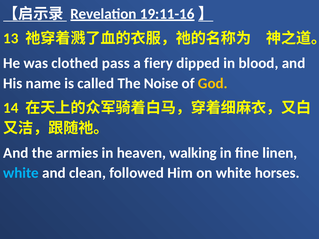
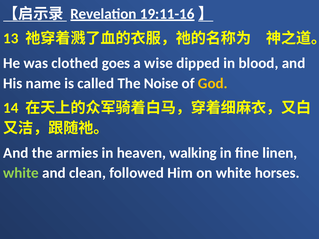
pass: pass -> goes (116, 63)
fiery: fiery -> wise (159, 63)
white colour: light blue -> light green (21, 173)
